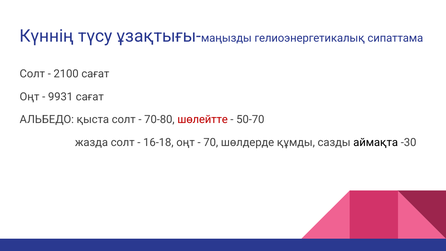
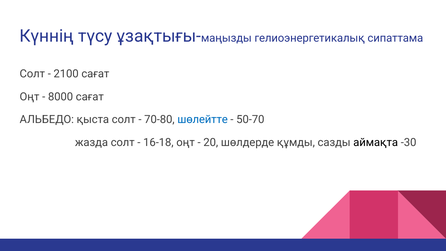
9931: 9931 -> 8000 (61, 97)
шөлейтте colour: red -> blue (203, 120)
70: 70 -> 20 (211, 142)
